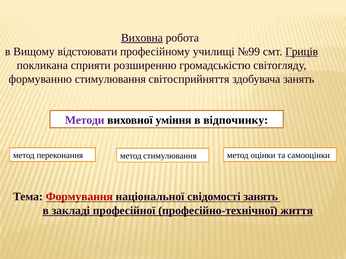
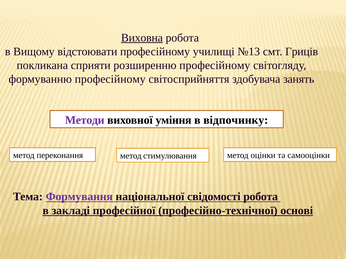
№99: №99 -> №13 (249, 52)
Гриців underline: present -> none (302, 52)
розширенню громадськістю: громадськістю -> професійному (215, 65)
формуванню стимулювання: стимулювання -> професійному (110, 79)
Формування colour: red -> purple (79, 197)
свідомості занять: занять -> робота (261, 197)
життя: життя -> основі (297, 211)
